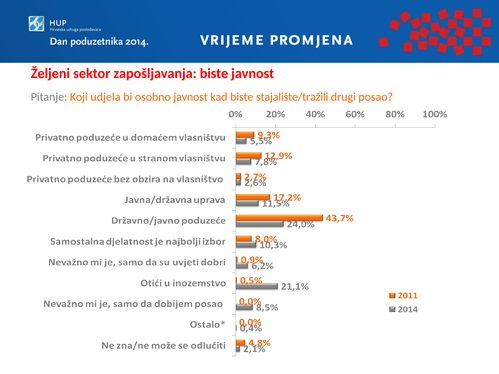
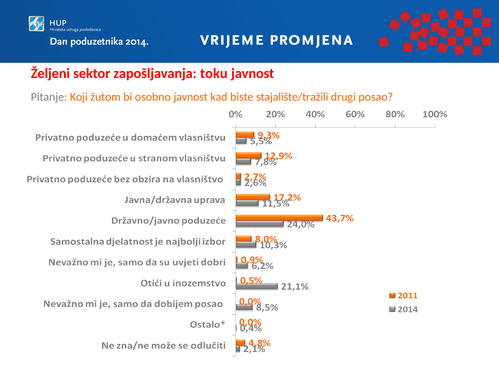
zapošljavanja biste: biste -> toku (214, 74)
udjela: udjela -> žutom (106, 97)
